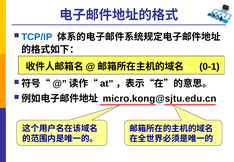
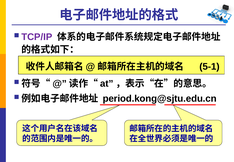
TCP/IP colour: blue -> purple (37, 37)
0-1: 0-1 -> 5-1 (209, 67)
micro.kong@sjtu.edu.cn: micro.kong@sjtu.edu.cn -> period.kong@sjtu.edu.cn (160, 99)
